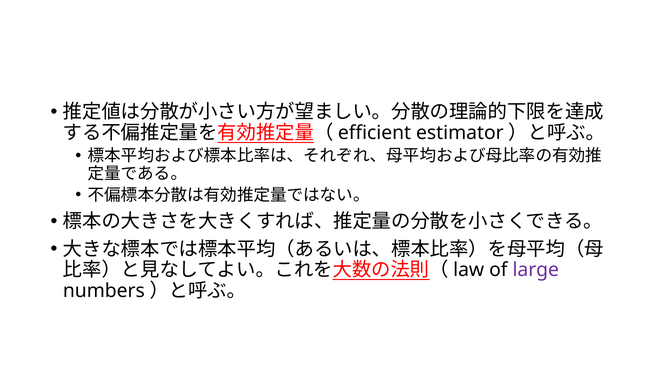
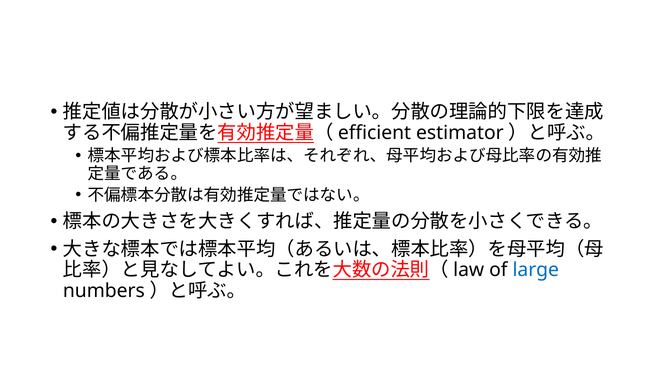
large colour: purple -> blue (536, 270)
